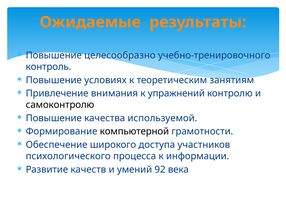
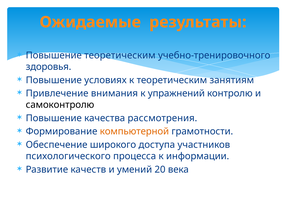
Повышение целесообразно: целесообразно -> теоретическим (120, 55)
контроль: контроль -> здоровья (49, 67)
используемой: используемой -> рассмотрения (162, 118)
компьютерной colour: black -> orange (134, 132)
92: 92 -> 20 (160, 170)
